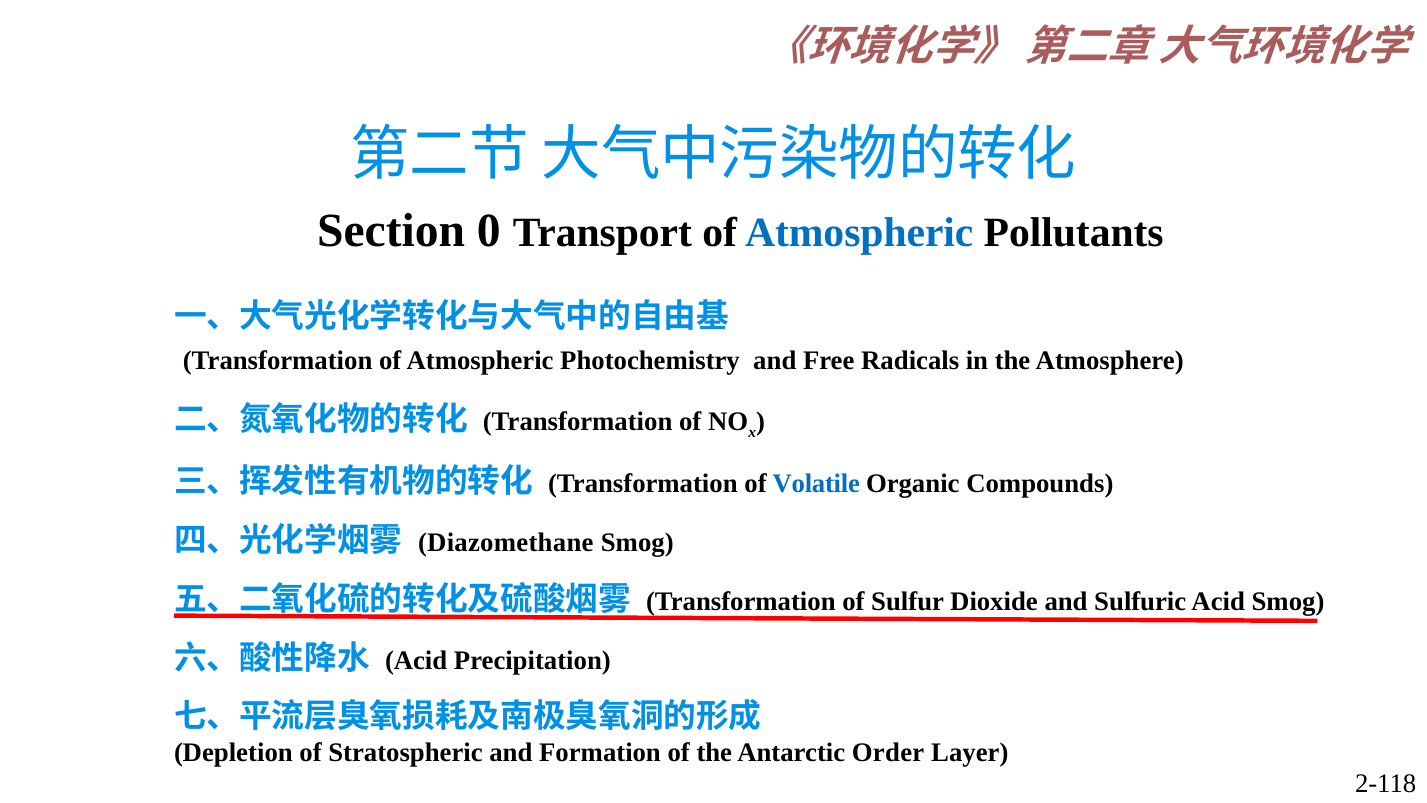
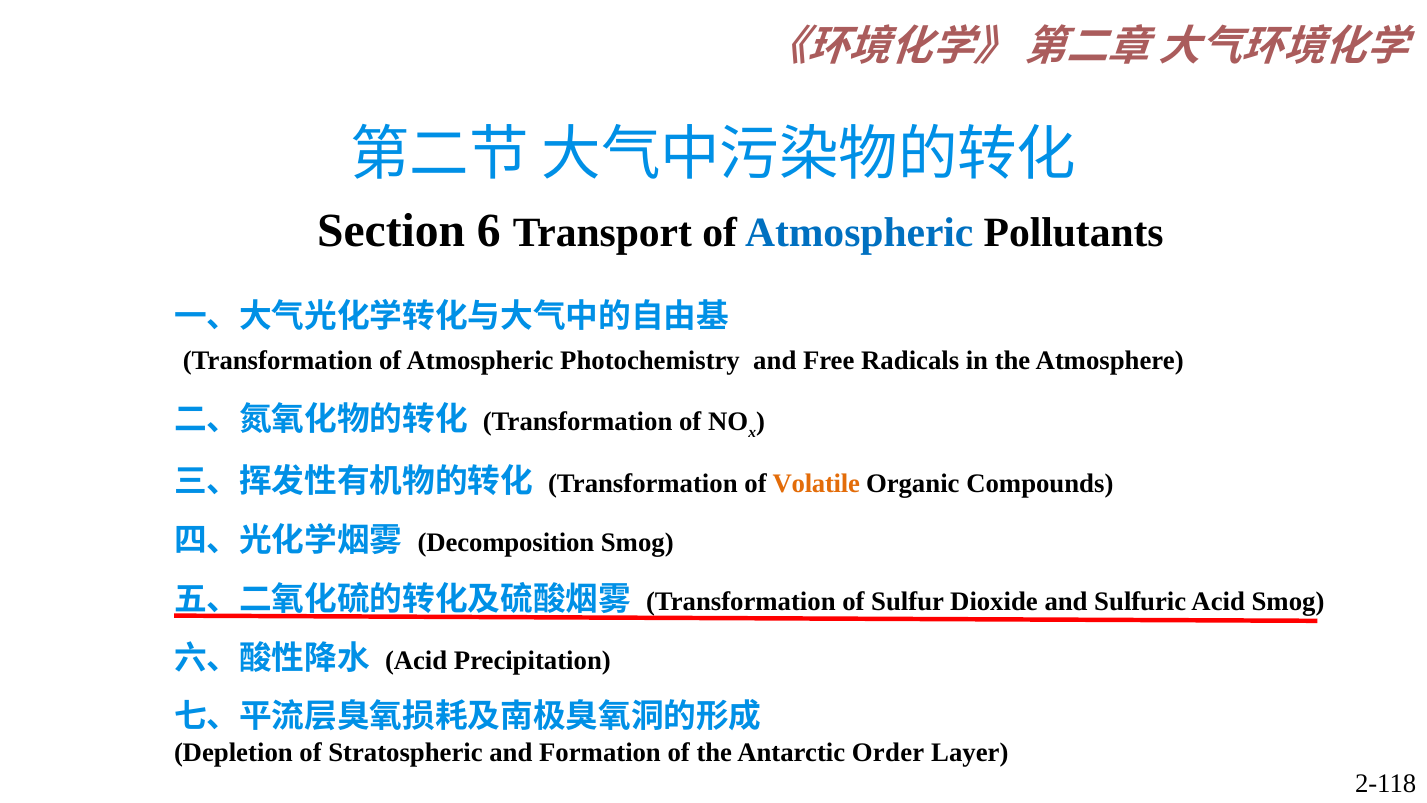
0: 0 -> 6 (489, 230)
Volatile colour: blue -> orange (816, 484)
Diazomethane: Diazomethane -> Decomposition (506, 542)
